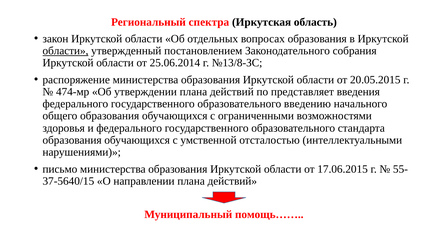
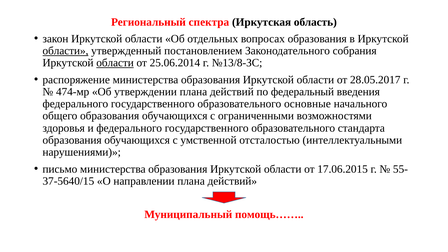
области underline: none -> present (115, 63)
20.05.2015: 20.05.2015 -> 28.05.2017 (375, 80)
представляет: представляет -> федеральный (302, 92)
введению: введению -> основные (307, 104)
